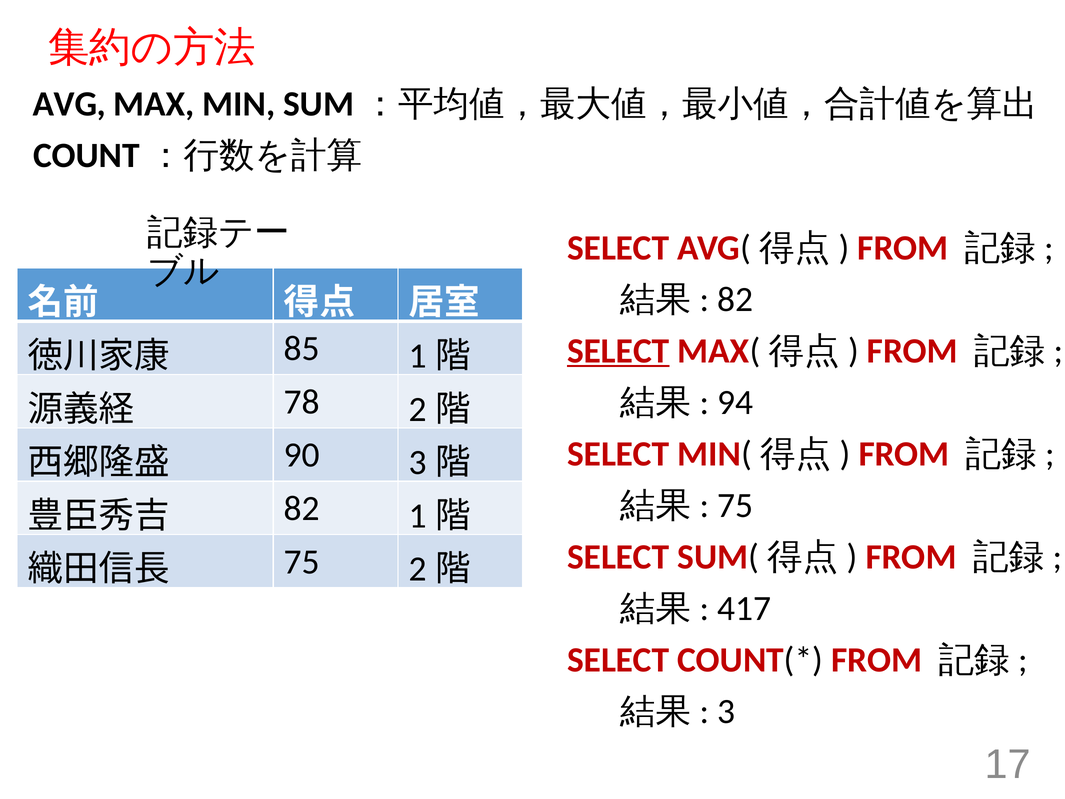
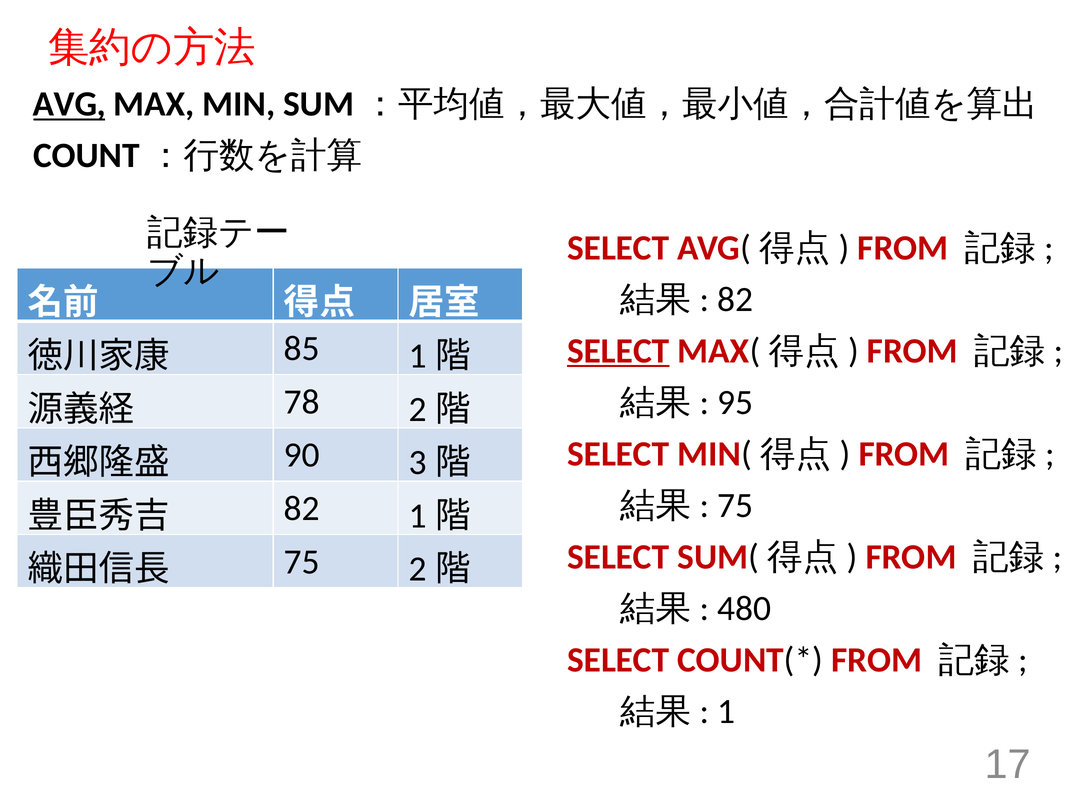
AVG underline: none -> present (69, 104)
94: 94 -> 95 (735, 402)
417: 417 -> 480 (744, 608)
3: 3 -> 1 (726, 711)
